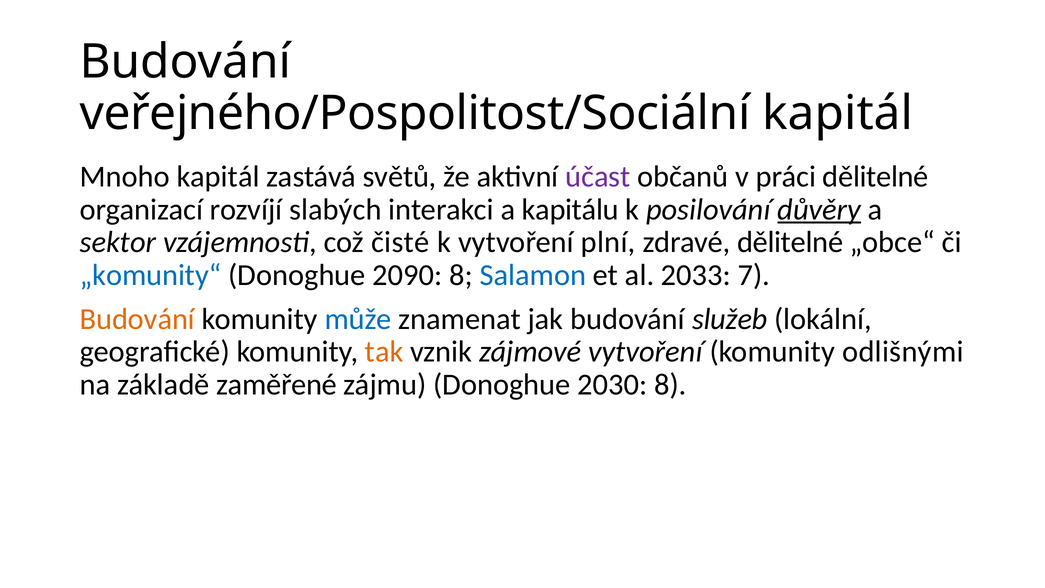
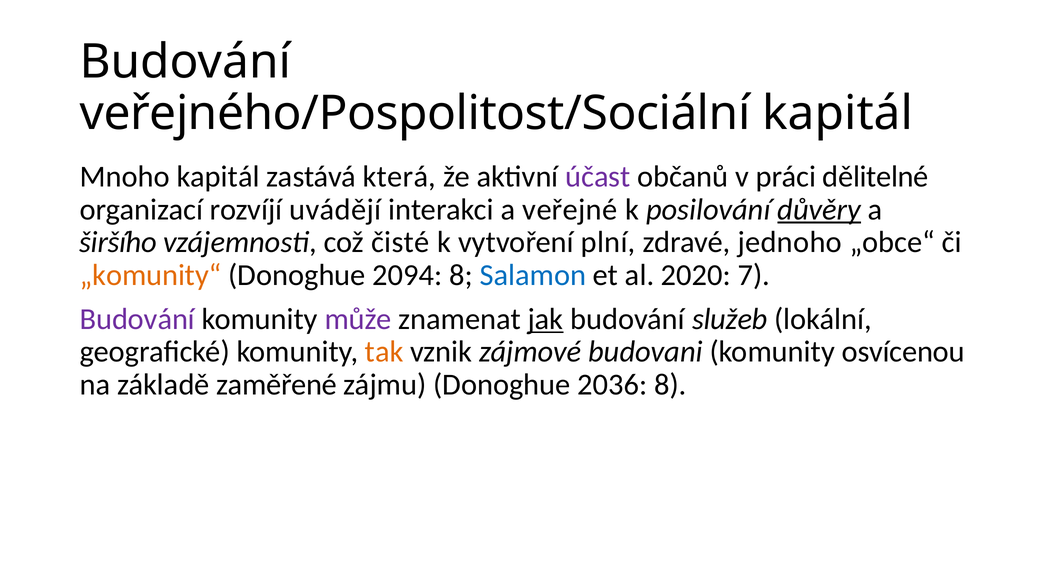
světů: světů -> která (399, 177)
slabých: slabých -> uvádějí (335, 209)
kapitálu: kapitálu -> veřejné (570, 209)
sektor: sektor -> širšího (118, 242)
zdravé dělitelné: dělitelné -> jednoho (790, 242)
„komunity“ colour: blue -> orange (151, 275)
2090: 2090 -> 2094 (407, 275)
2033: 2033 -> 2020 (696, 275)
Budování colour: orange -> purple (137, 319)
může colour: blue -> purple (358, 319)
jak underline: none -> present (545, 319)
zájmové vytvoření: vytvoření -> budovani (645, 352)
odlišnými: odlišnými -> osvícenou (903, 352)
2030: 2030 -> 2036 (612, 385)
